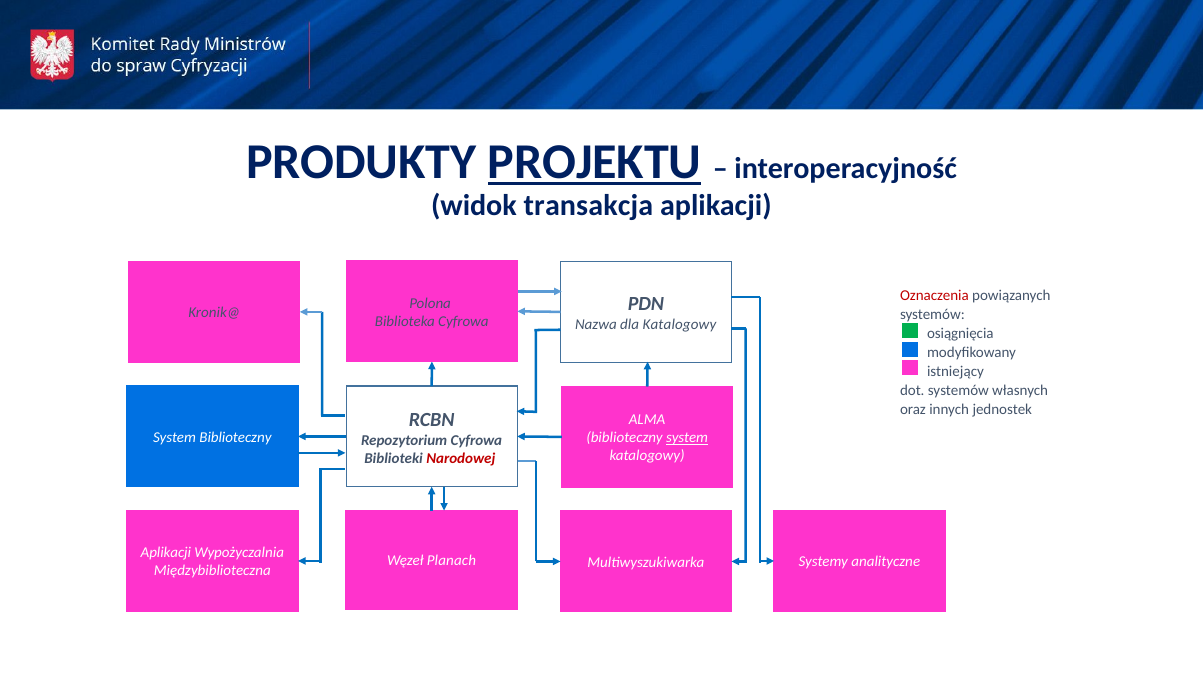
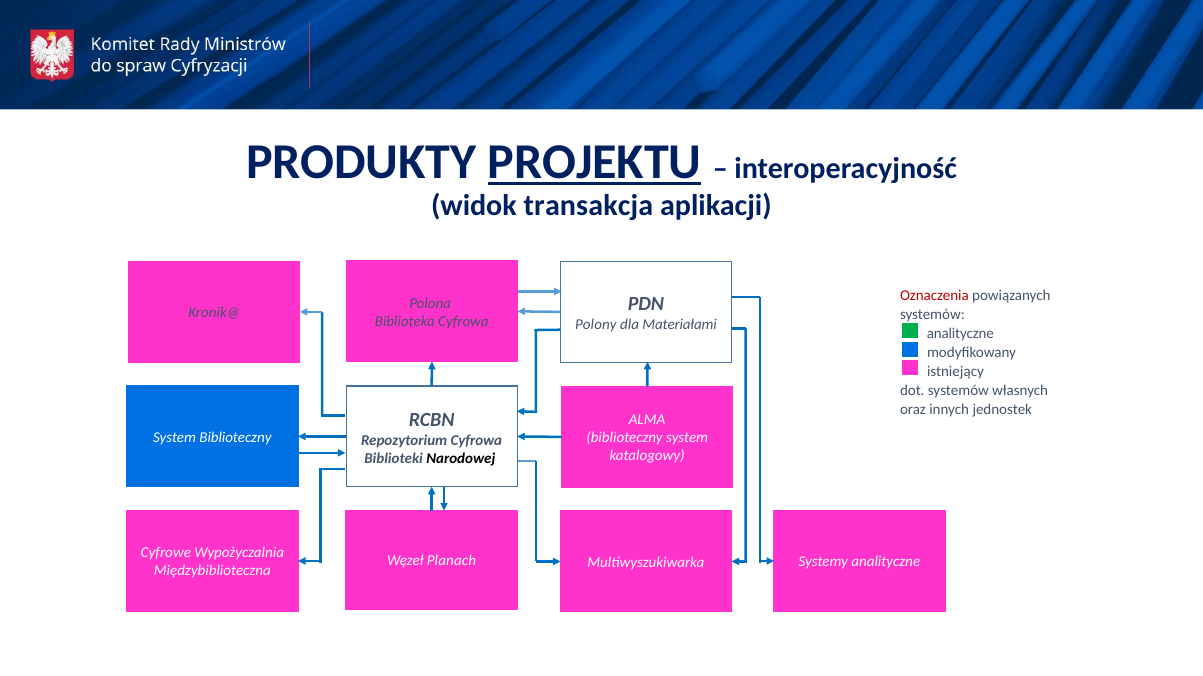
Nazwa: Nazwa -> Polony (596, 325)
dla Katalogowy: Katalogowy -> Materiałami (680, 325)
osiągnięcia: osiągnięcia -> analityczne (960, 334)
system underline: present -> none (687, 438)
Narodowej colour: red -> black (461, 459)
Aplikacji: Aplikacji -> Cyfrowe (166, 554)
